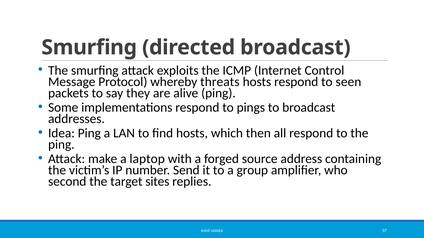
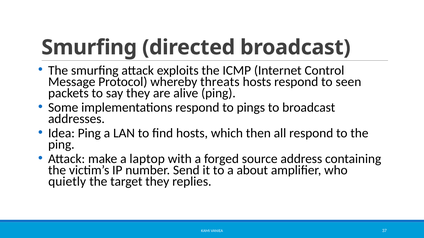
group: group -> about (252, 171)
second: second -> quietly (67, 182)
target sites: sites -> they (157, 182)
